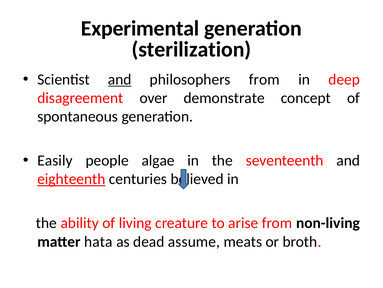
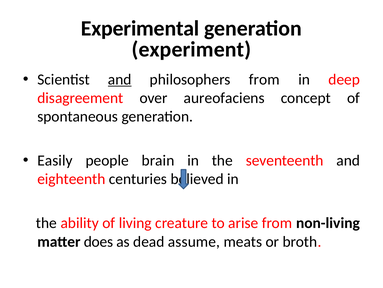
sterilization: sterilization -> experiment (191, 49)
demonstrate: demonstrate -> aureofaciens (224, 98)
algae: algae -> brain (158, 160)
eighteenth underline: present -> none (71, 179)
hata: hata -> does (99, 241)
